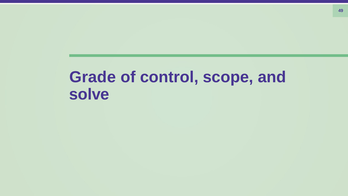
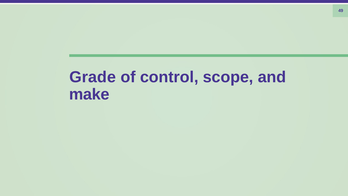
solve: solve -> make (89, 94)
